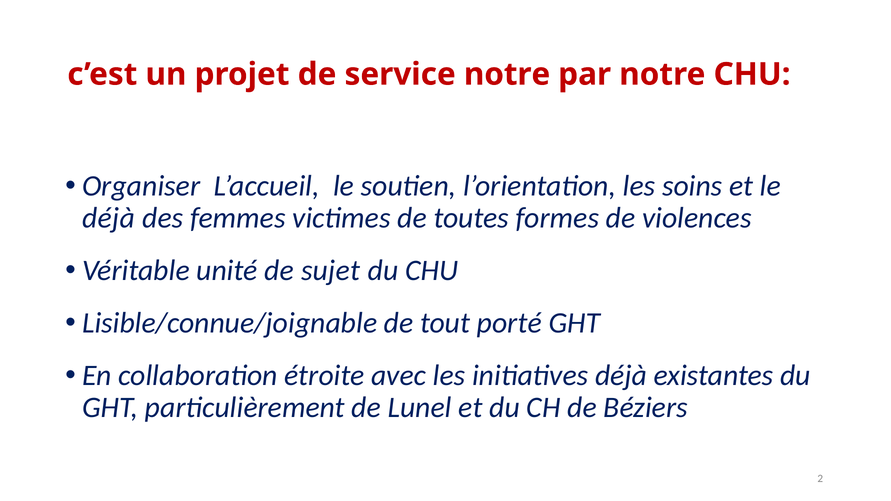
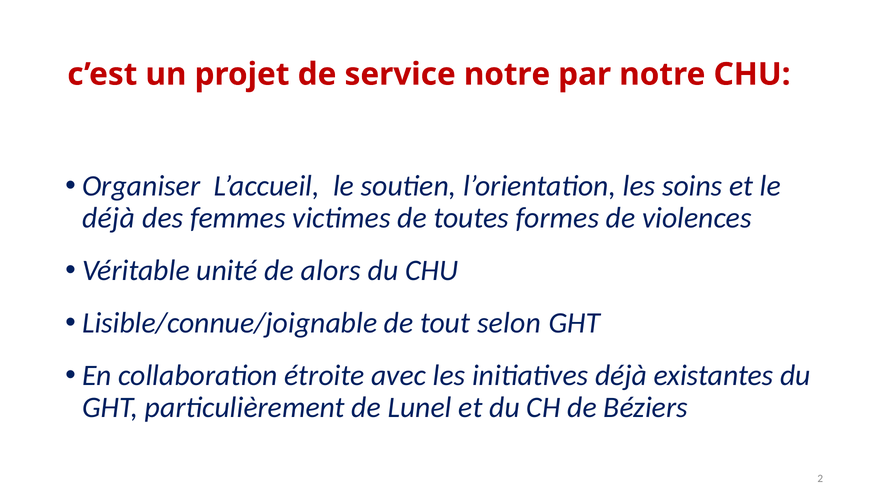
sujet: sujet -> alors (331, 271)
porté: porté -> selon (509, 323)
